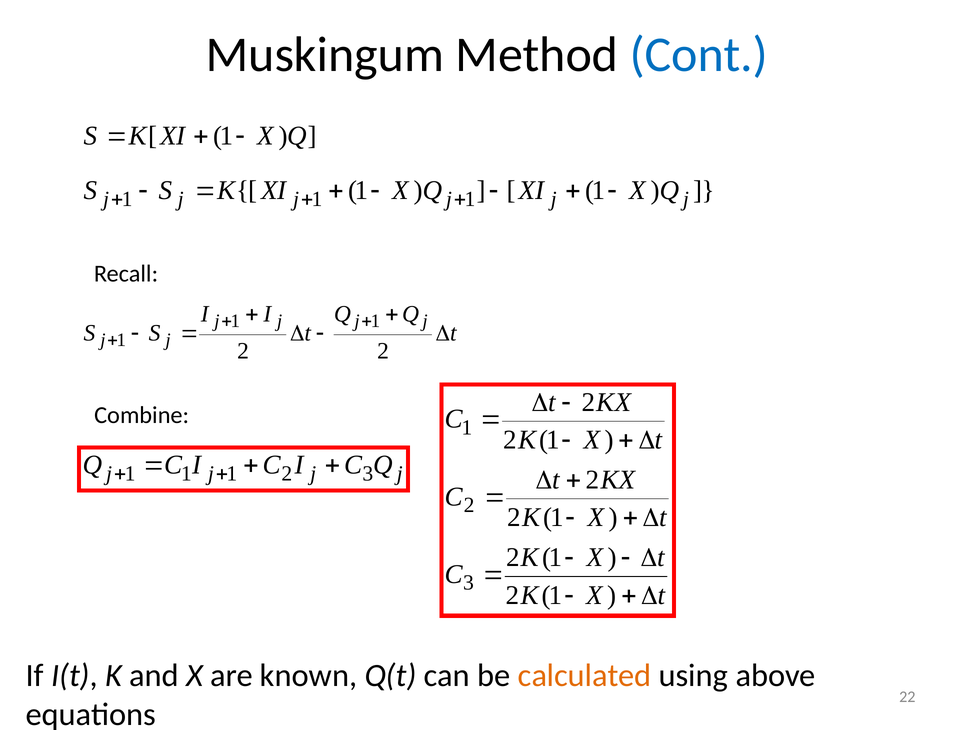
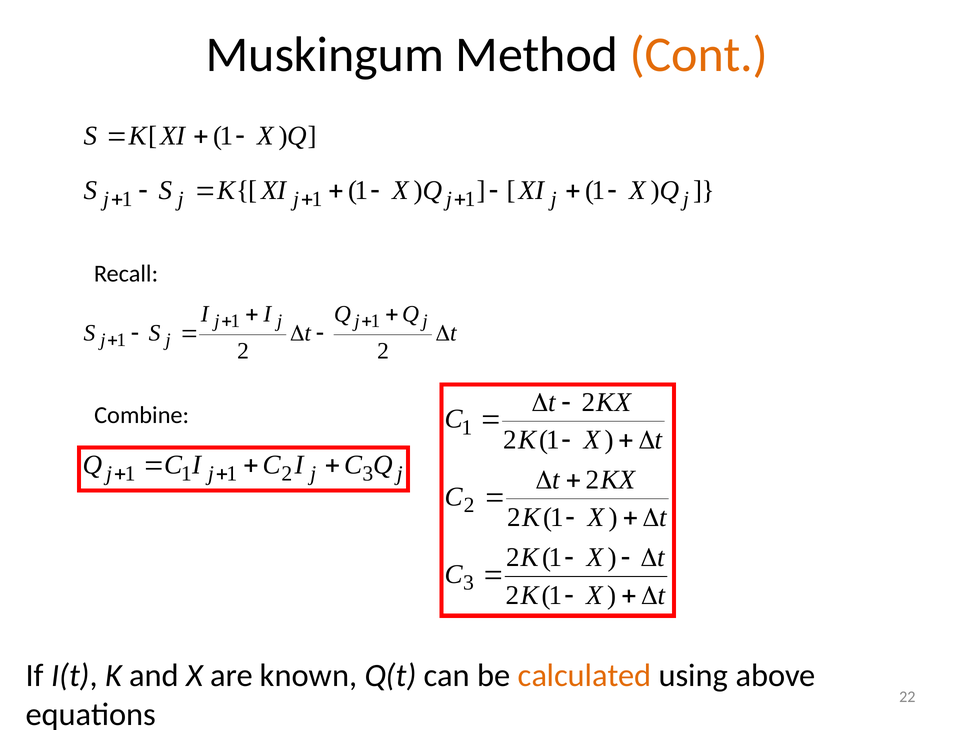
Cont colour: blue -> orange (699, 55)
